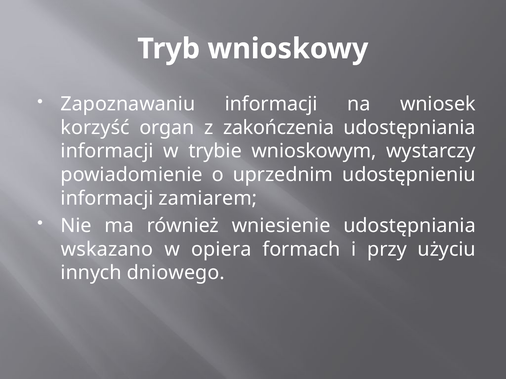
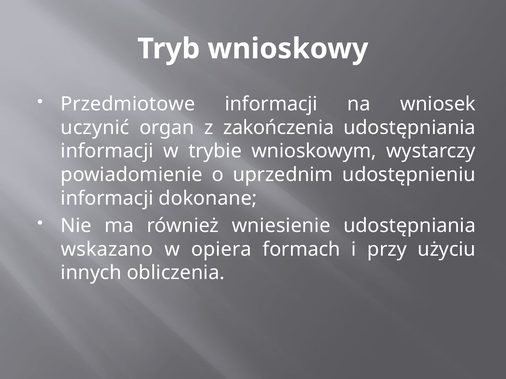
Zapoznawaniu: Zapoznawaniu -> Przedmiotowe (128, 104)
korzyść: korzyść -> uczynić (95, 128)
zamiarem: zamiarem -> dokonane (208, 198)
dniowego: dniowego -> obliczenia (176, 273)
